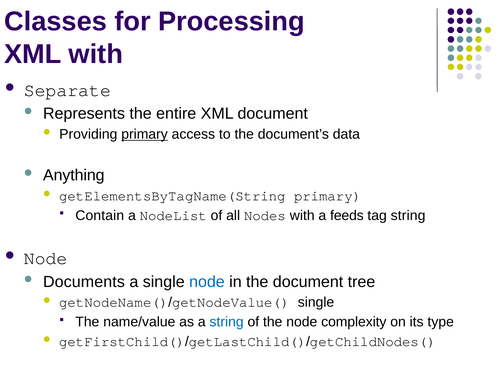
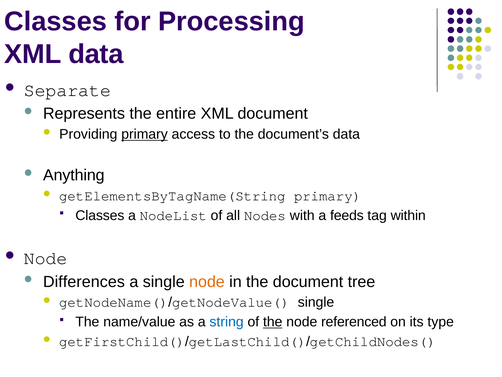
XML with: with -> data (96, 54)
Contain: Contain -> Classes (100, 215)
tag string: string -> within (408, 215)
Documents: Documents -> Differences (84, 281)
node colour: blue -> orange (207, 281)
the underline: none -> present (273, 321)
complexity: complexity -> referenced (354, 321)
